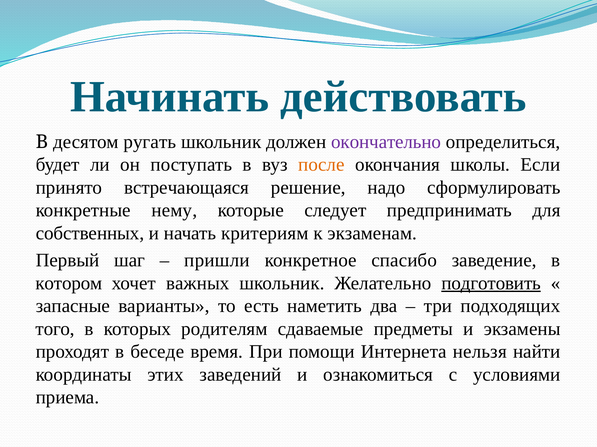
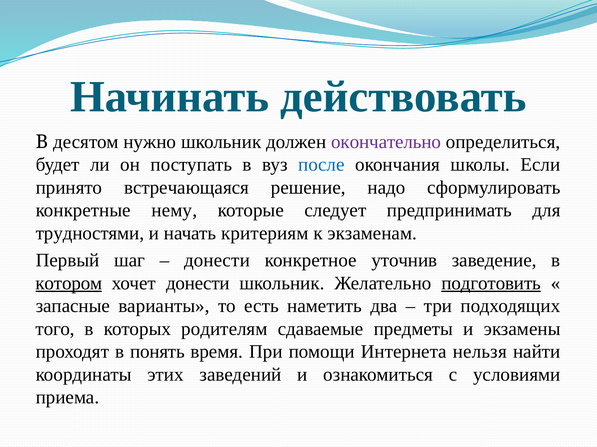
ругать: ругать -> нужно (150, 142)
после colour: orange -> blue (321, 165)
собственных: собственных -> трудностями (90, 234)
пришли: пришли -> донести (217, 261)
спасибо: спасибо -> уточнив (404, 261)
котором underline: none -> present (69, 284)
хочет важных: важных -> донести (198, 284)
беседе: беседе -> понять (157, 352)
